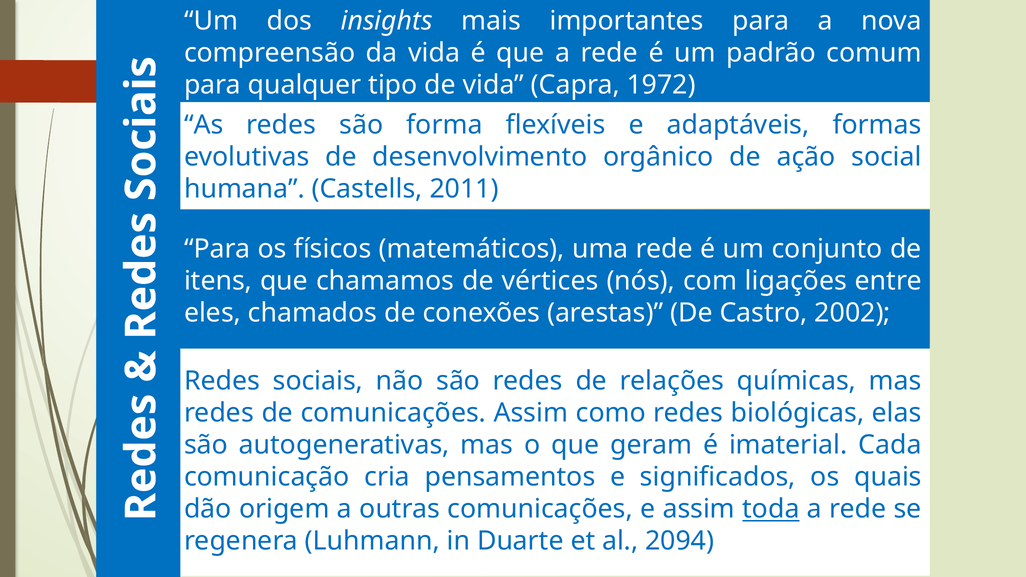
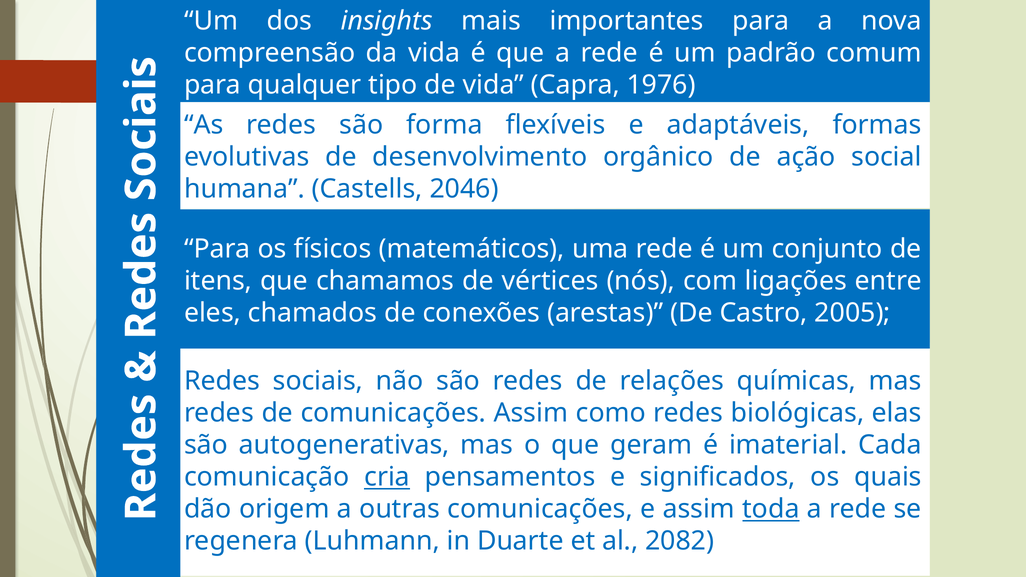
1972: 1972 -> 1976 (661, 85)
2011: 2011 -> 2046 (464, 189)
2002: 2002 -> 2005 (853, 313)
cria underline: none -> present (387, 477)
2094: 2094 -> 2082 (680, 541)
